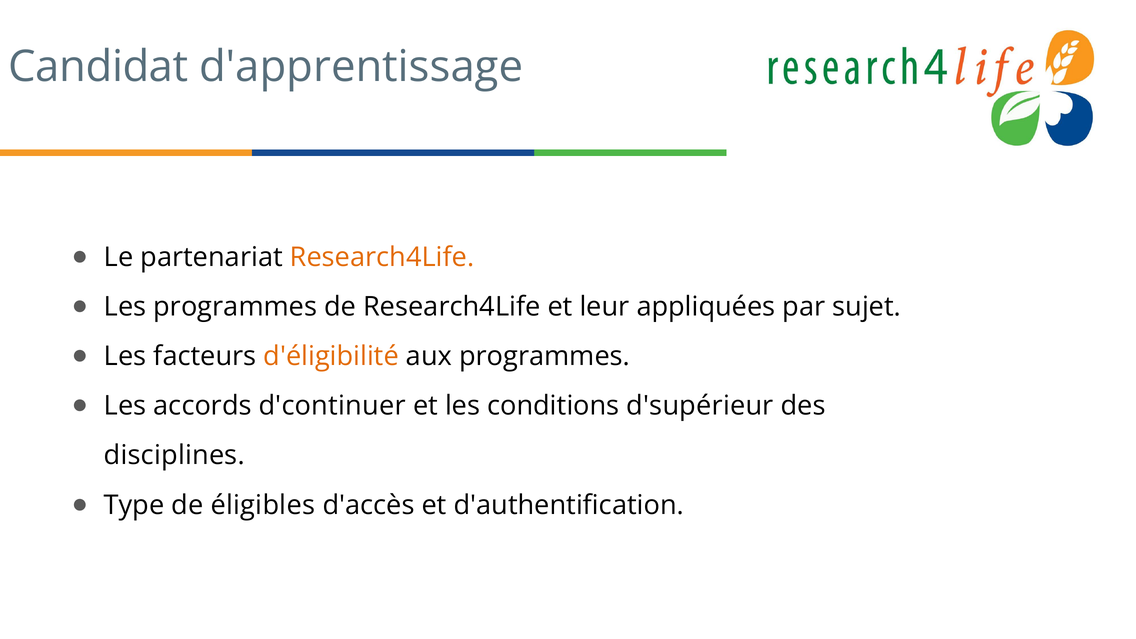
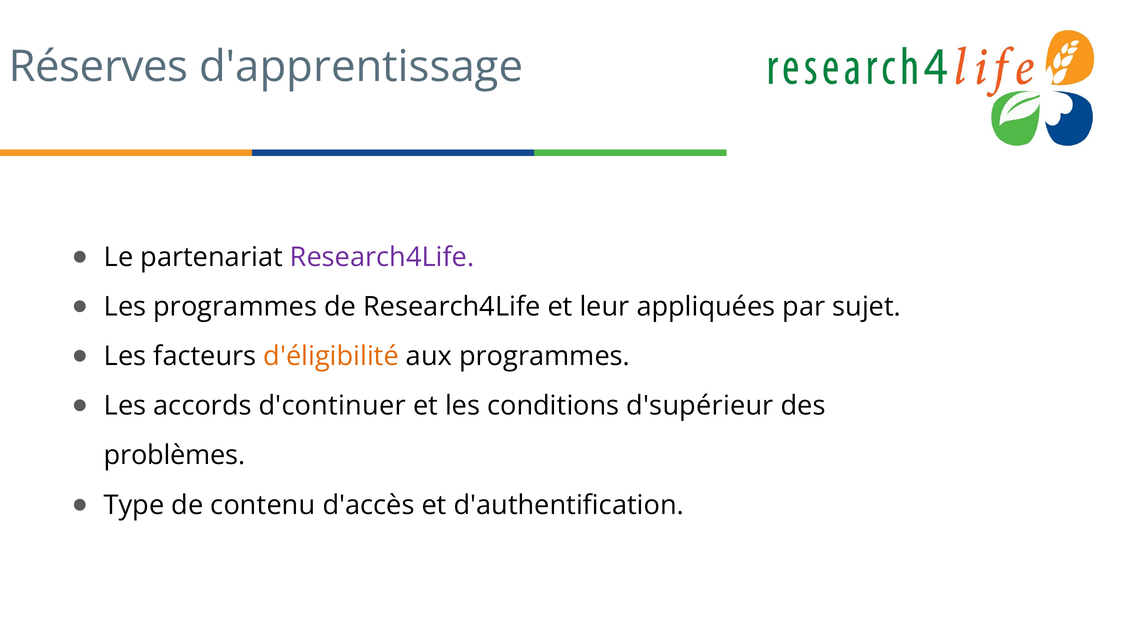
Candidat: Candidat -> Réserves (98, 67)
Research4Life colour: orange -> purple (382, 257)
disciplines: disciplines -> problèmes (175, 455)
éligibles: éligibles -> contenu (263, 505)
